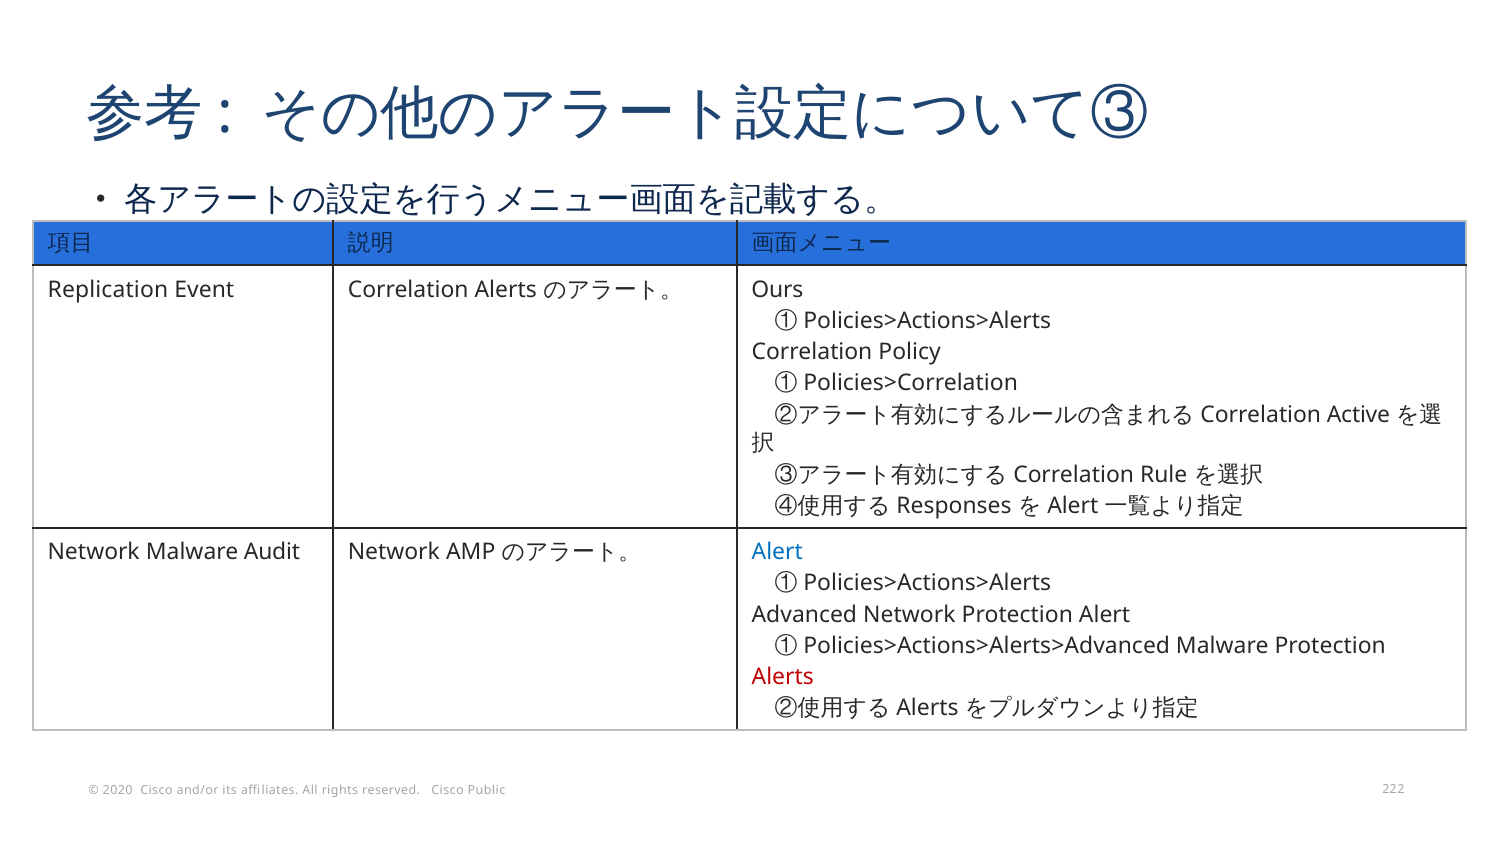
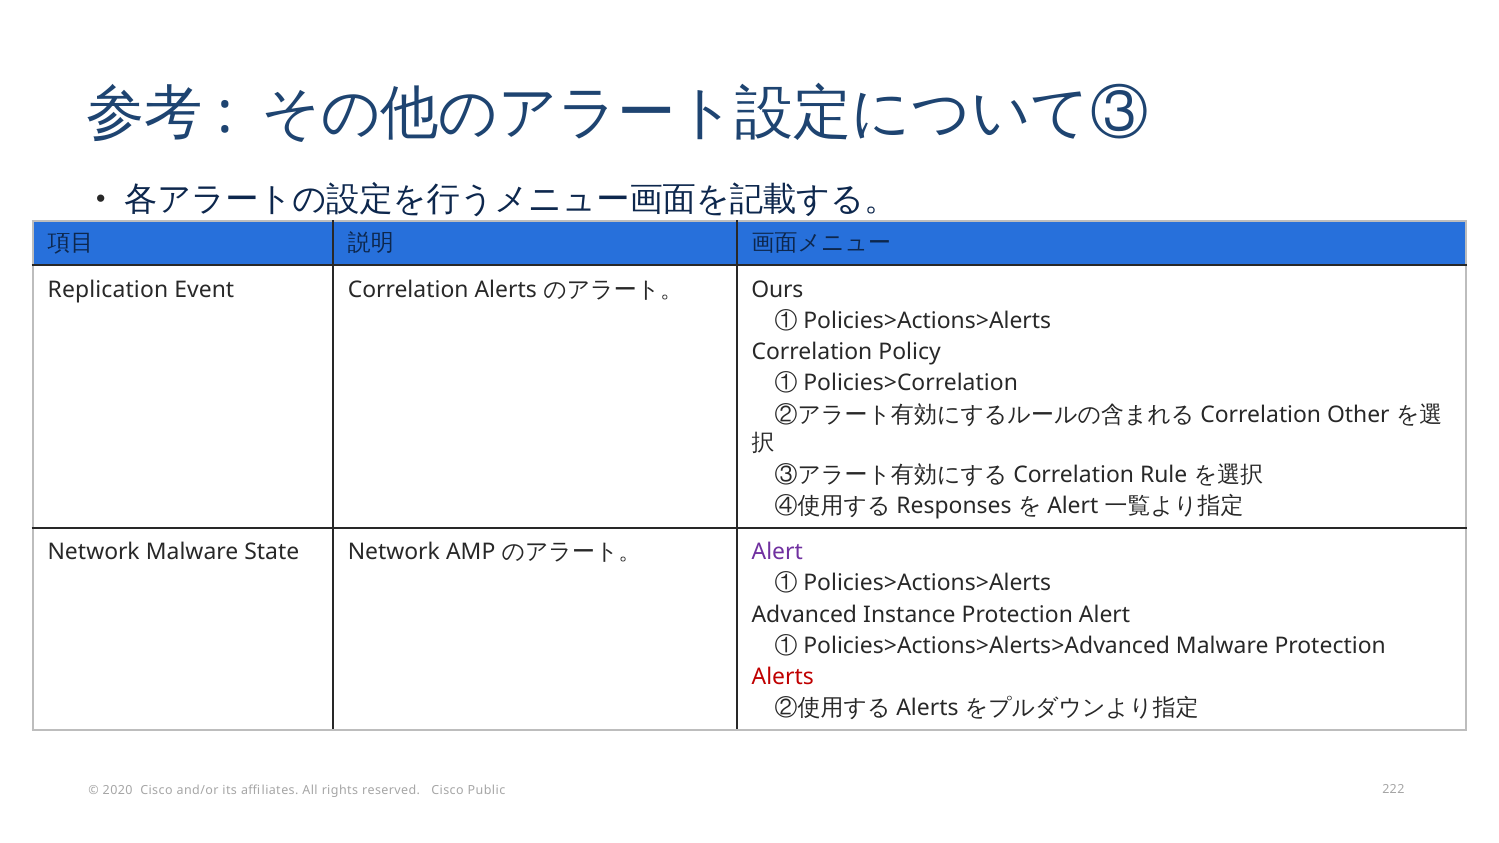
Active: Active -> Other (1358, 415)
Audit: Audit -> State (272, 552)
Alert colour: blue -> purple (777, 552)
Advanced Network: Network -> Instance (909, 615)
